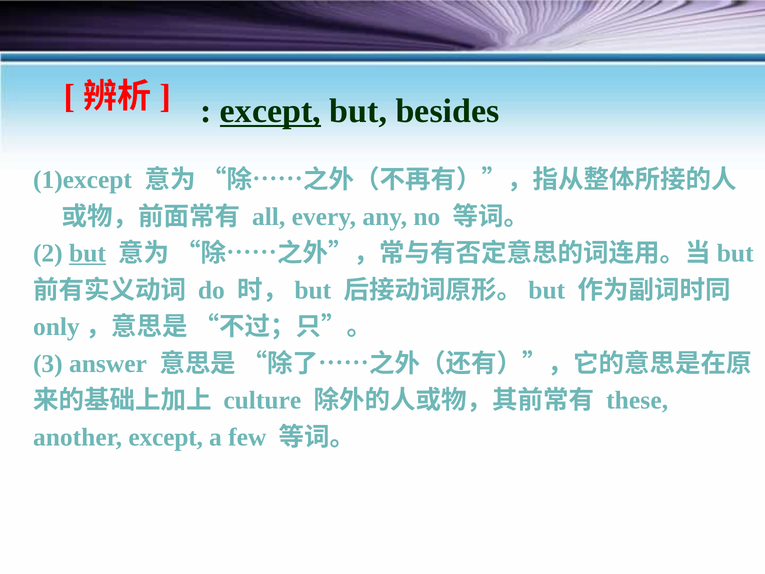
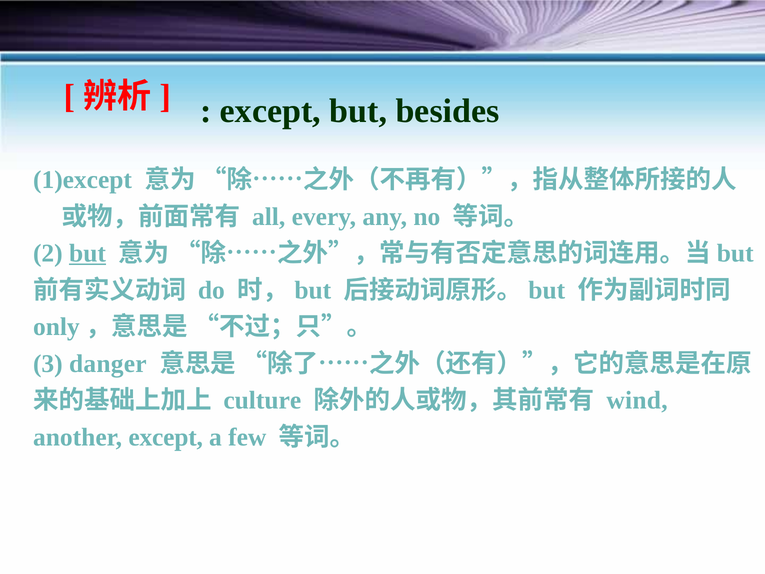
except underline: present -> none (270, 111)
answer: answer -> danger (108, 364)
these: these -> wind (637, 400)
